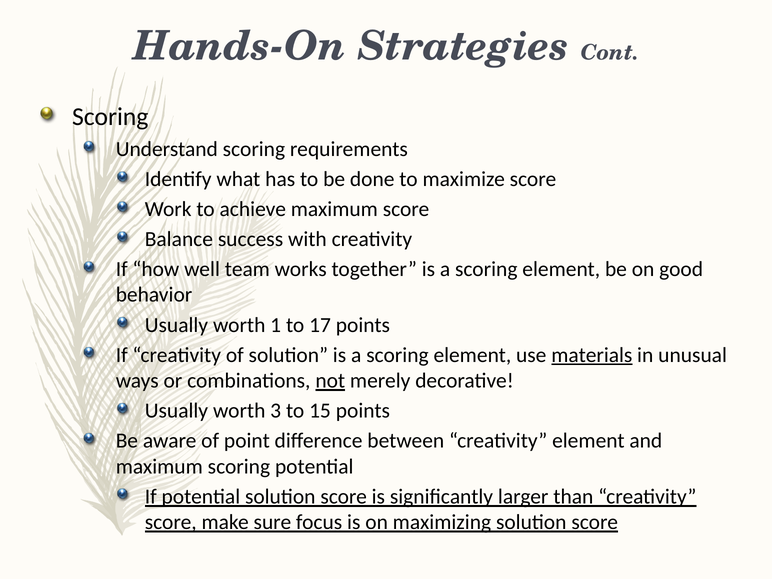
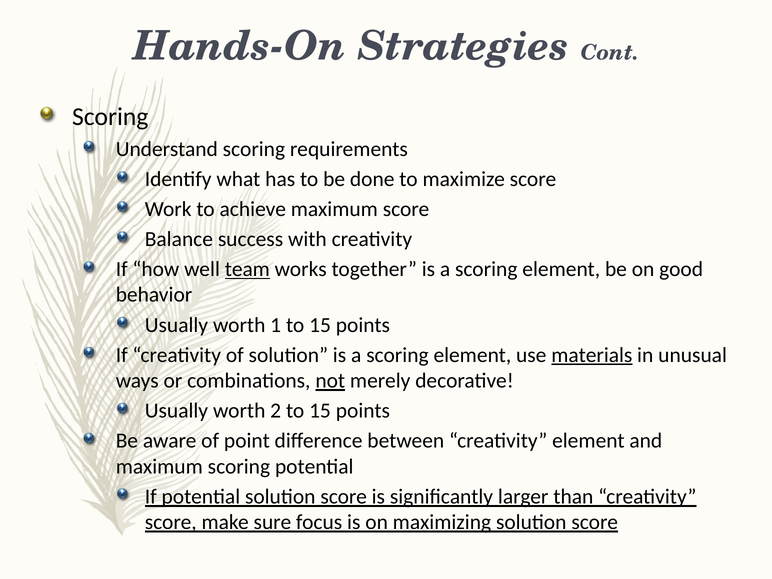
team underline: none -> present (247, 269)
1 to 17: 17 -> 15 (320, 325)
3: 3 -> 2 (276, 411)
